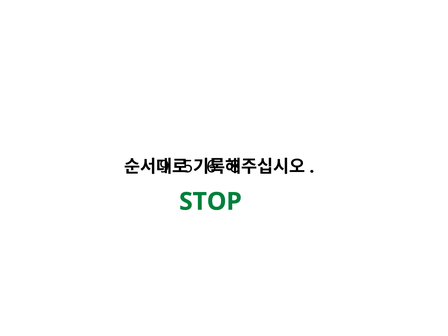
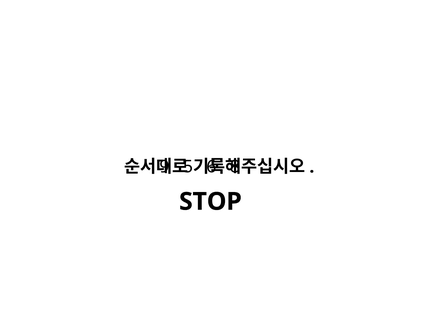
STOP colour: green -> black (210, 202)
